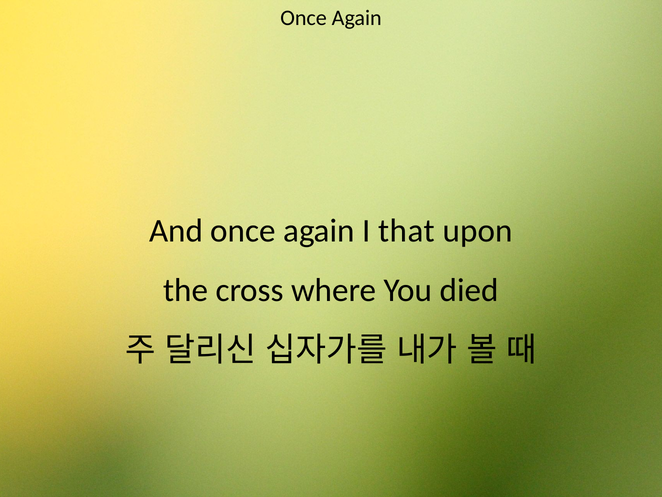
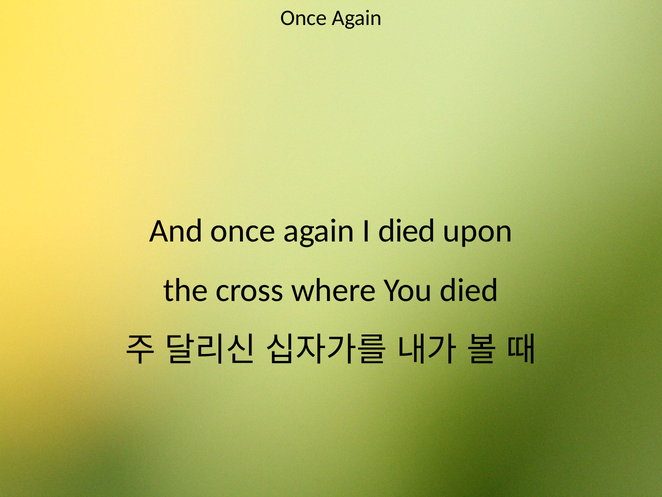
I that: that -> died (407, 231)
